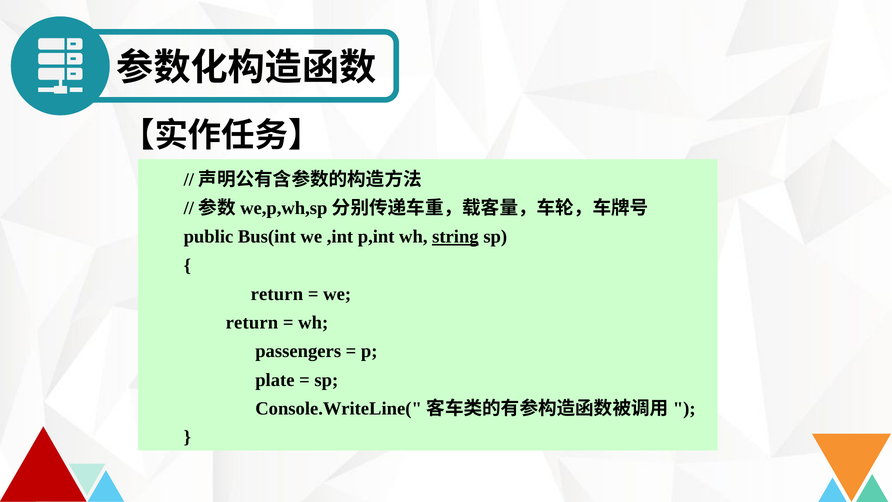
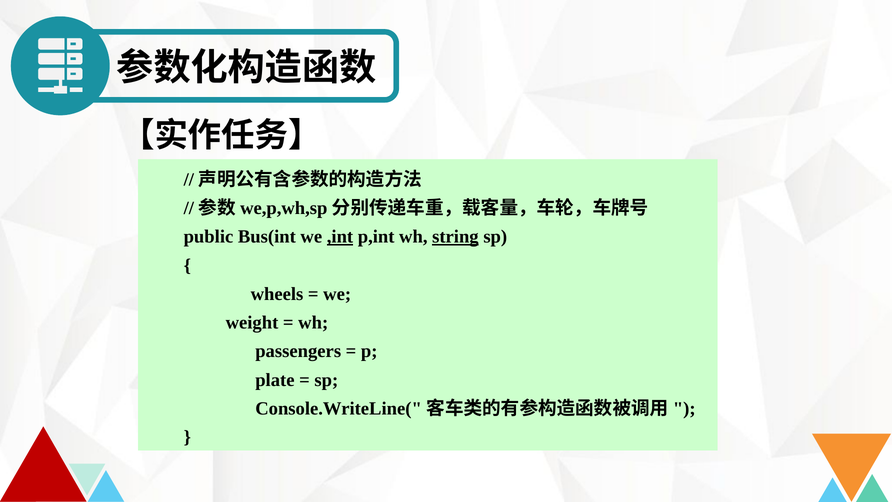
,int underline: none -> present (340, 237)
return: return -> wheels (277, 294)
return: return -> weight (252, 323)
